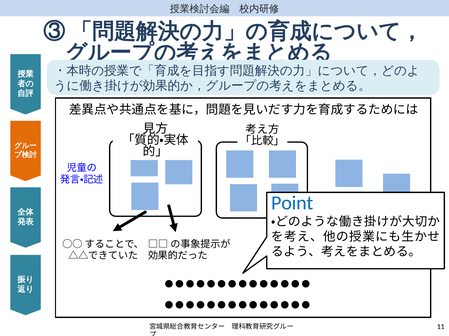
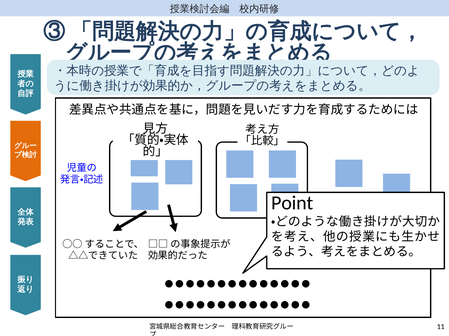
Point colour: blue -> black (292, 203)
